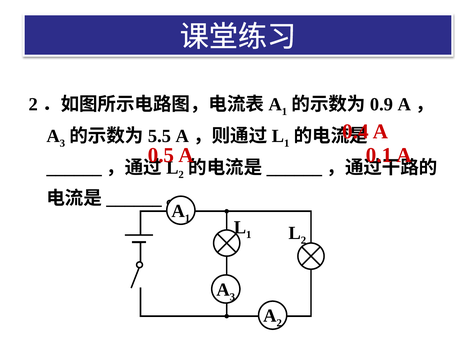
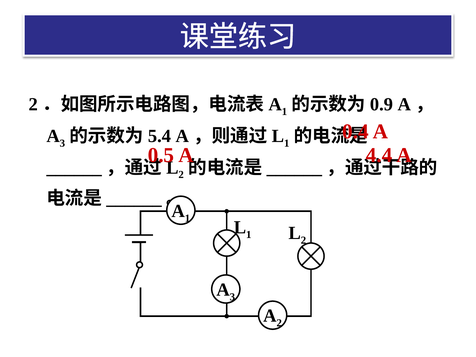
5.5: 5.5 -> 5.4 (159, 136)
0.1: 0.1 -> 4.4 (379, 155)
